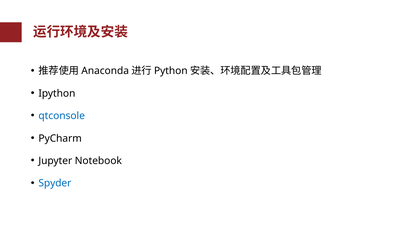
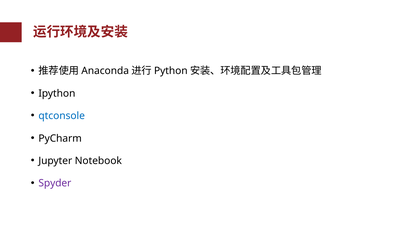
Spyder colour: blue -> purple (55, 183)
